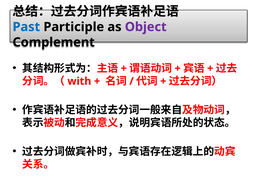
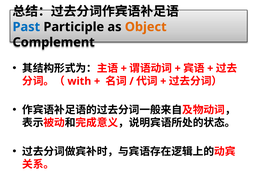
Object colour: purple -> orange (146, 27)
